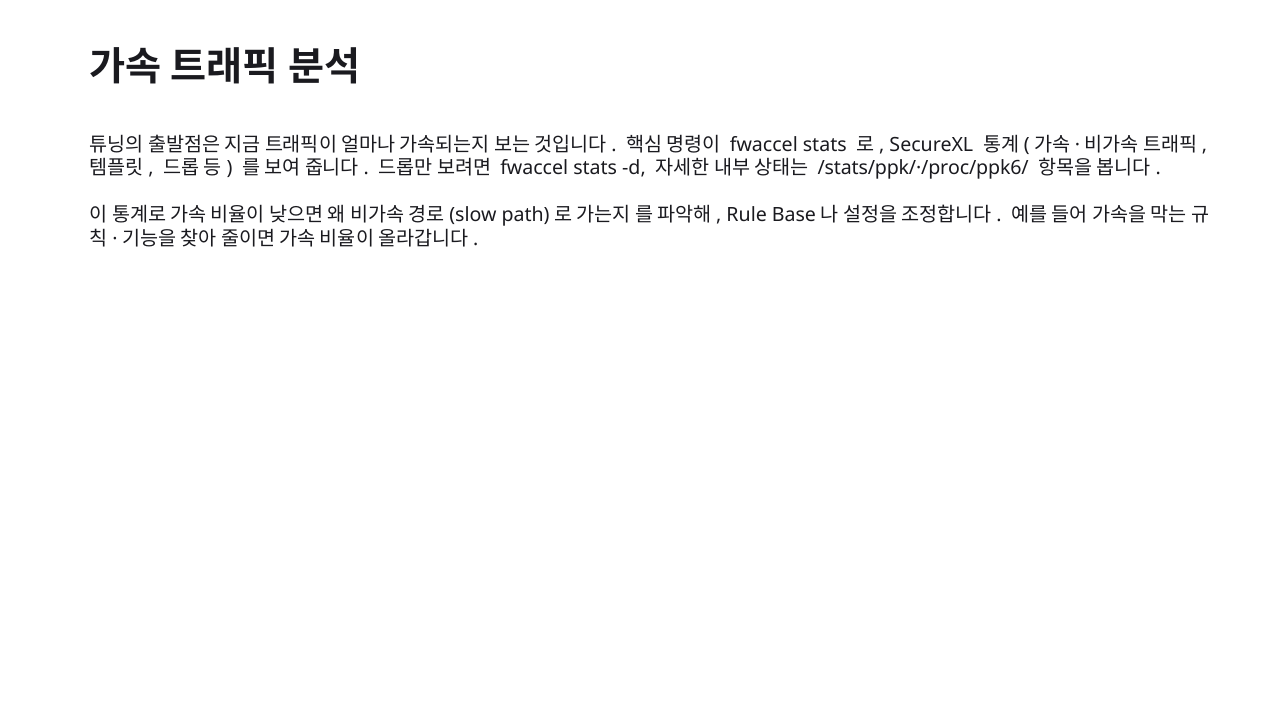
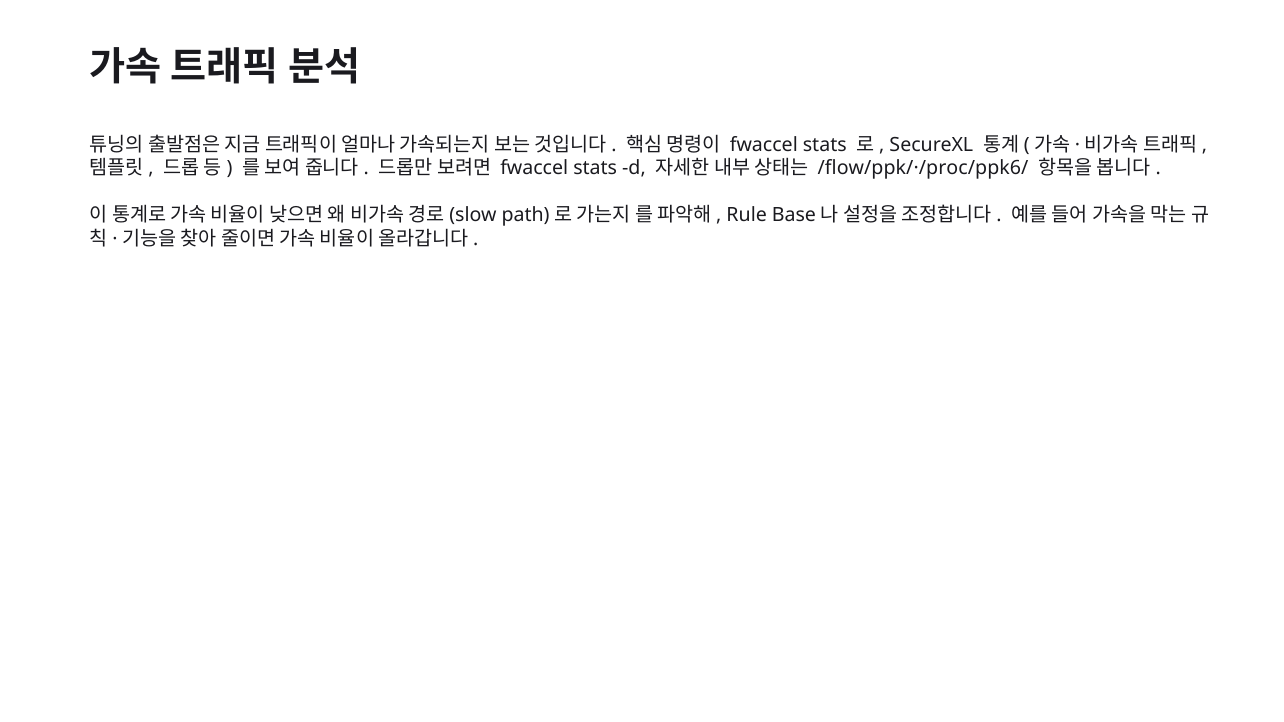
/stats/ppk/·/proc/ppk6/: /stats/ppk/·/proc/ppk6/ -> /flow/ppk/·/proc/ppk6/ (923, 168)
